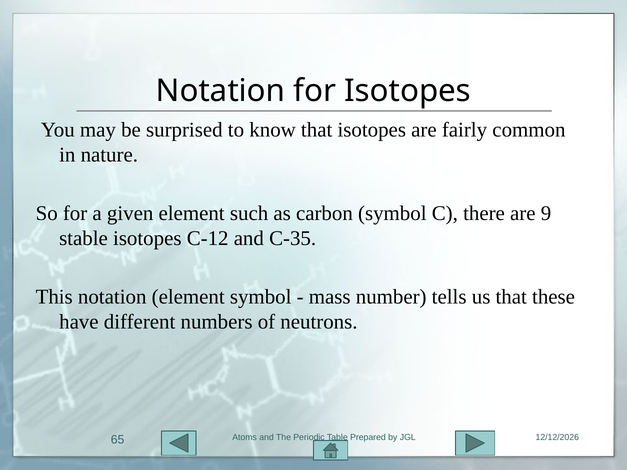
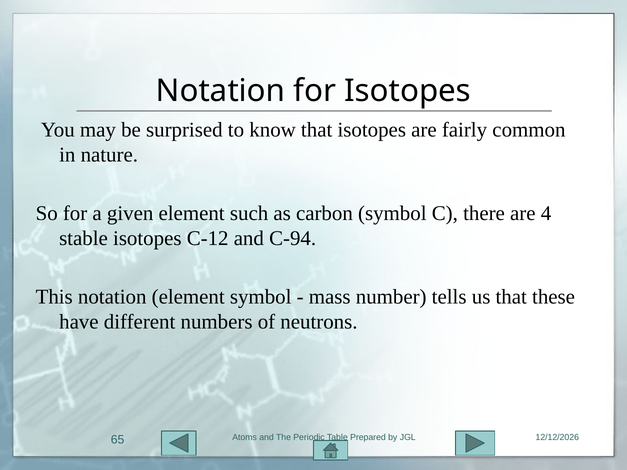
9: 9 -> 4 (546, 213)
C-35: C-35 -> C-94 (293, 238)
